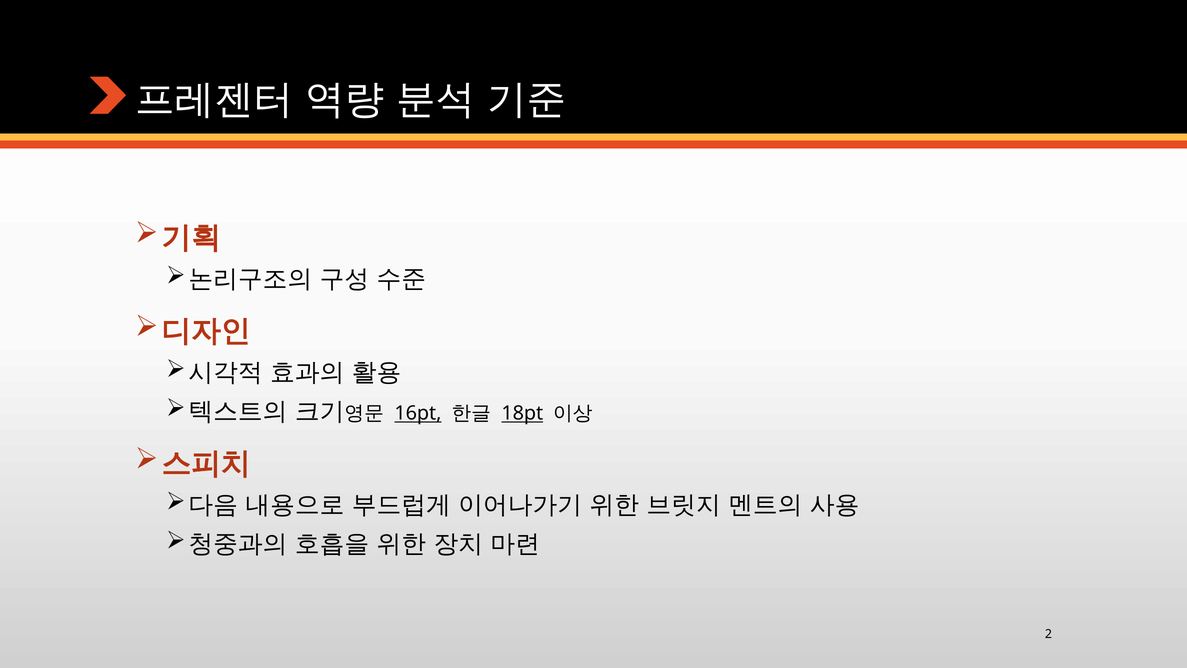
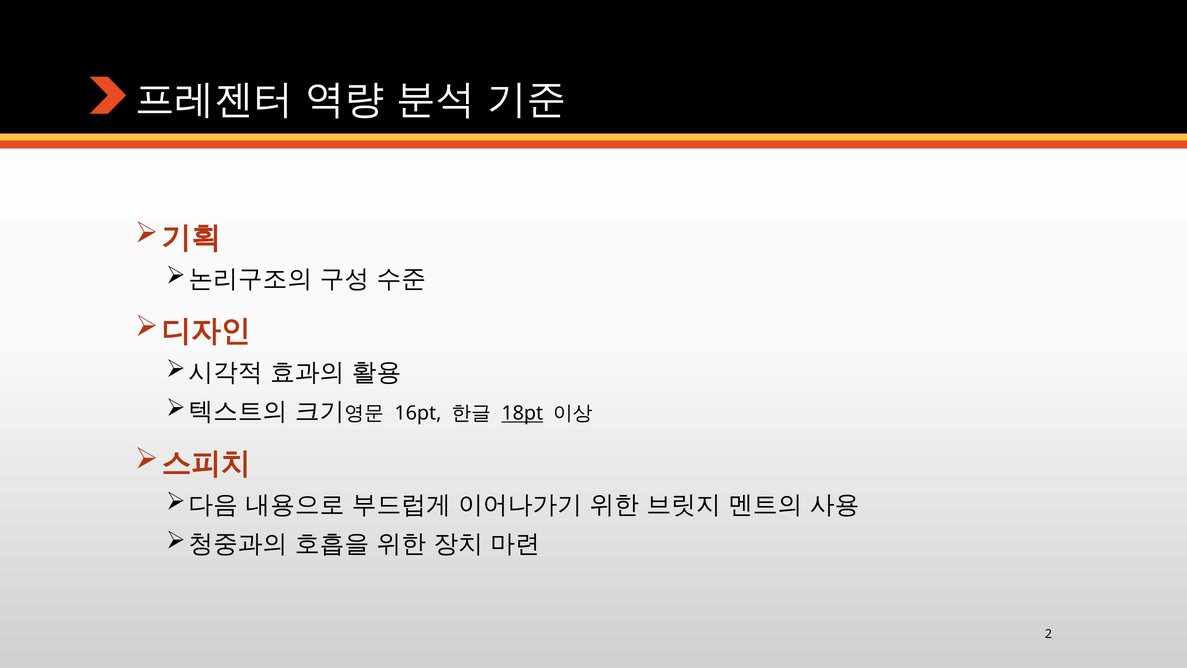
16pt underline: present -> none (418, 413)
